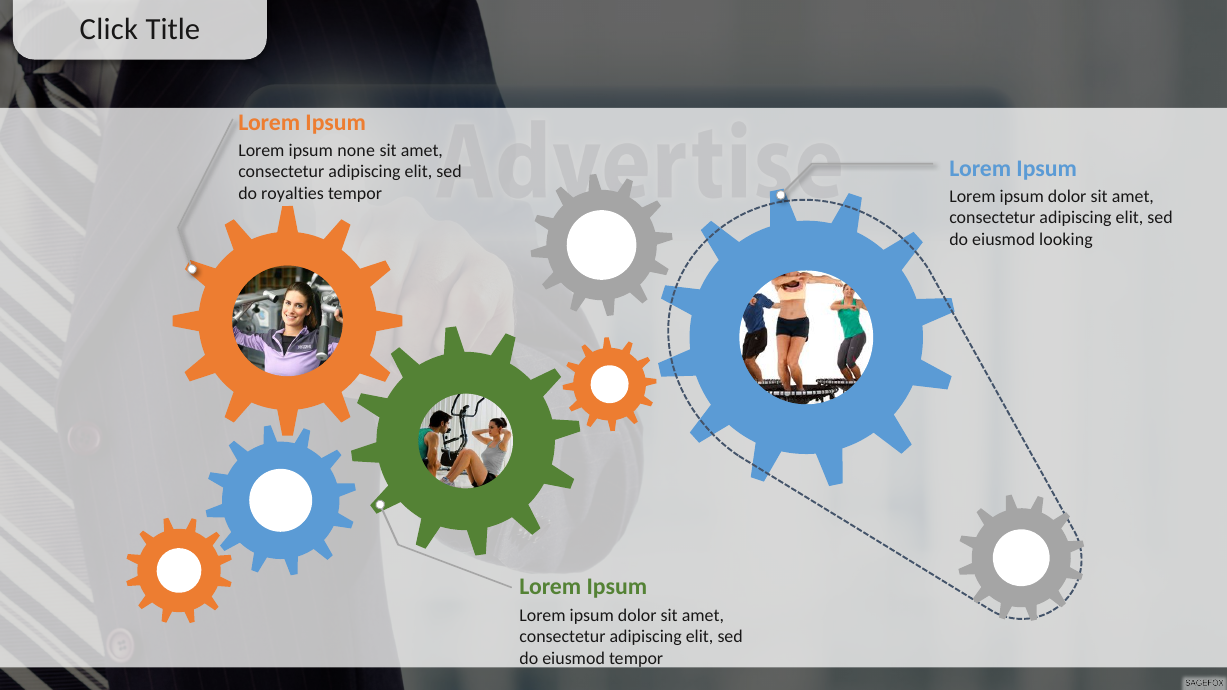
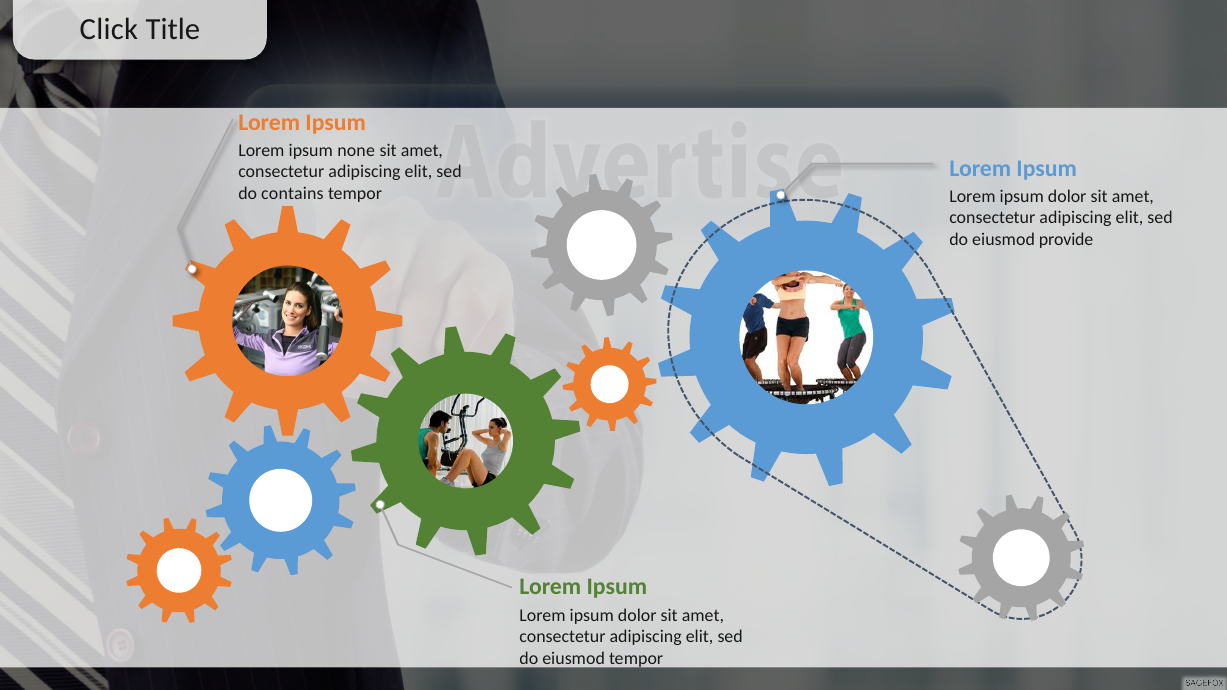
royalties: royalties -> contains (292, 194)
looking: looking -> provide (1066, 239)
